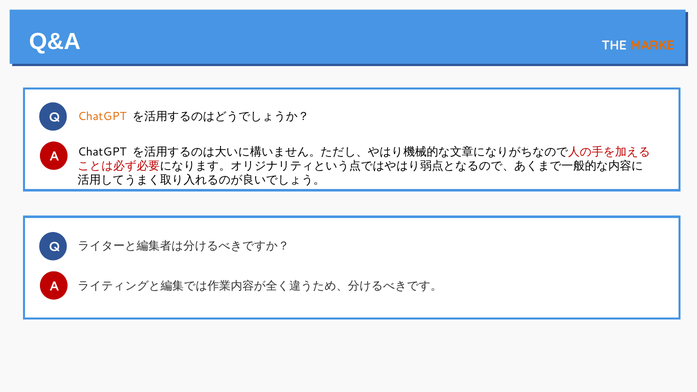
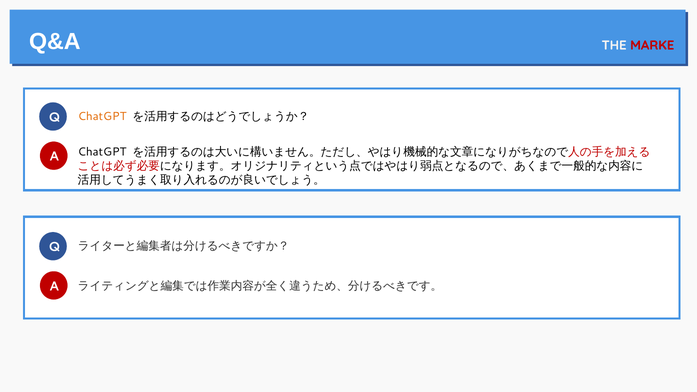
MARKE colour: orange -> red (652, 45)
